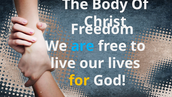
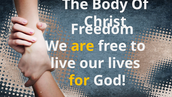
are colour: light blue -> yellow (83, 46)
